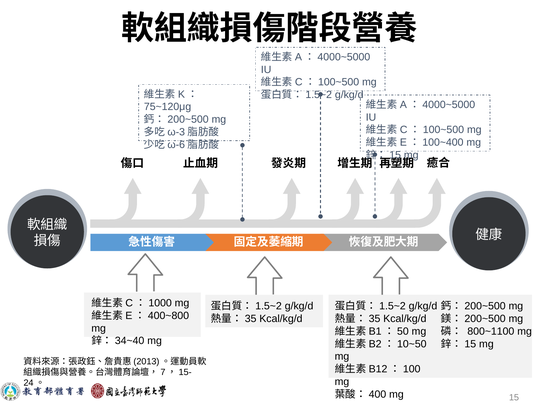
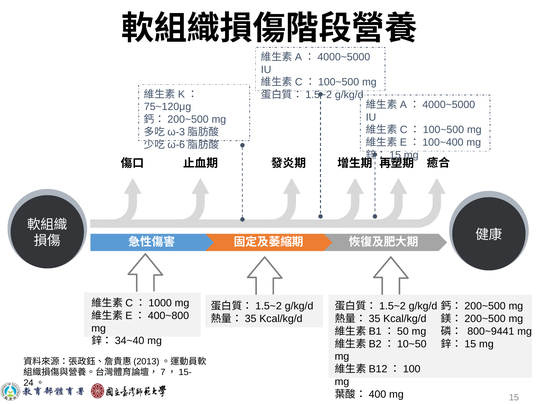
800~1100: 800~1100 -> 800~9441 (491, 332)
